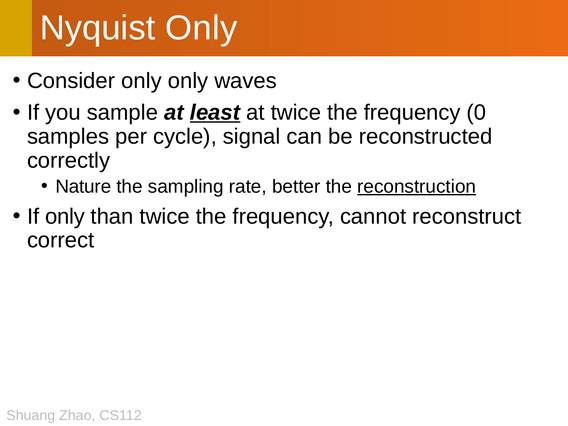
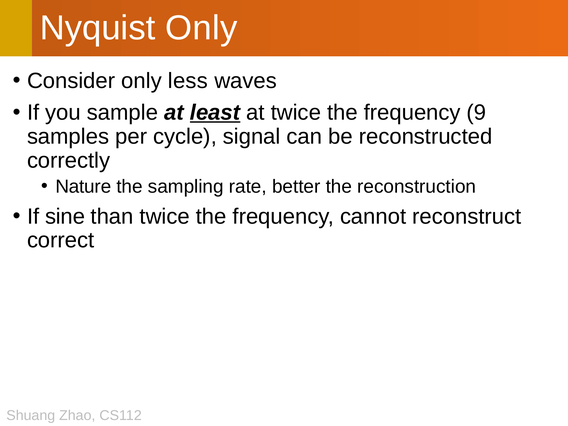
only only: only -> less (188, 81)
0: 0 -> 9 (476, 113)
reconstruction underline: present -> none (417, 186)
If only: only -> sine (65, 217)
